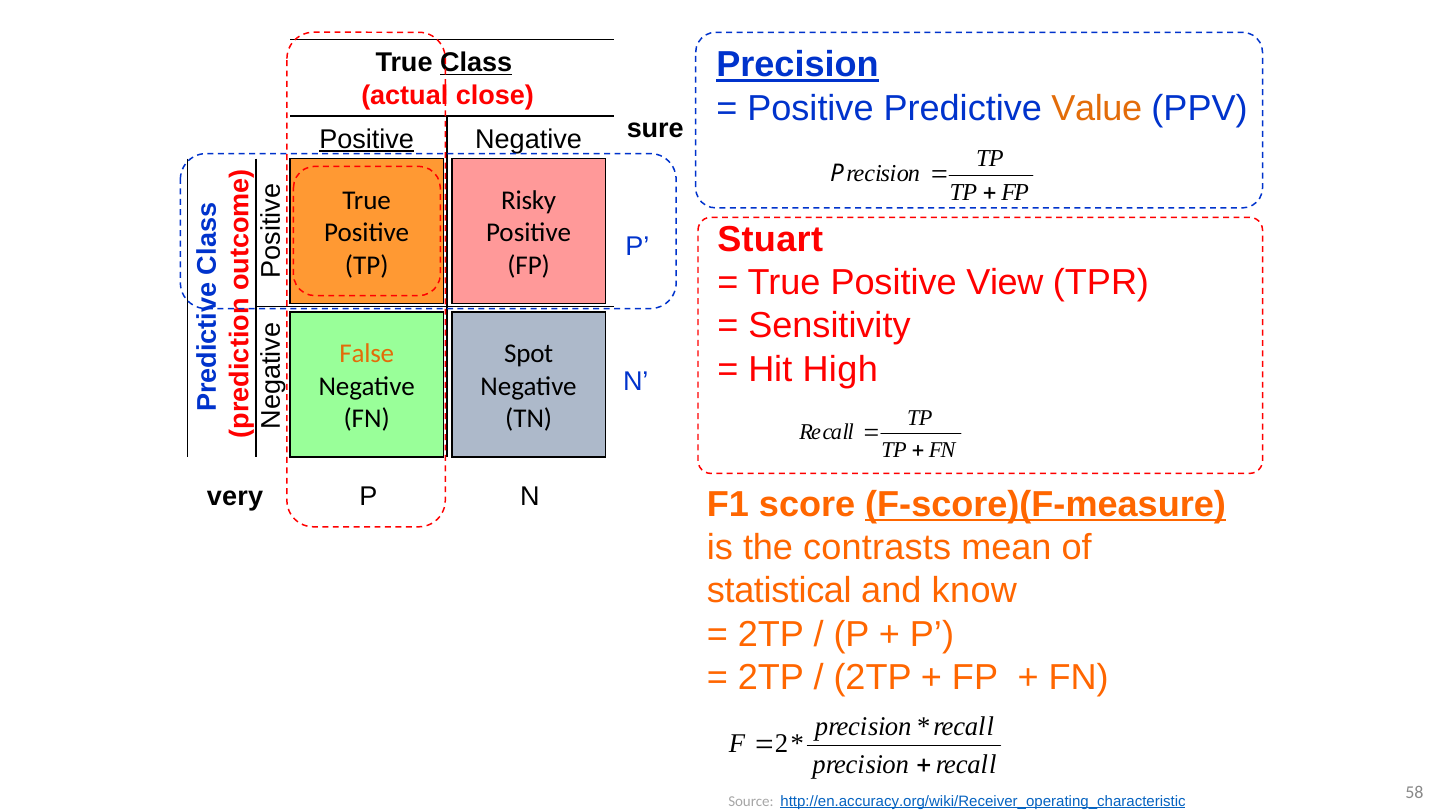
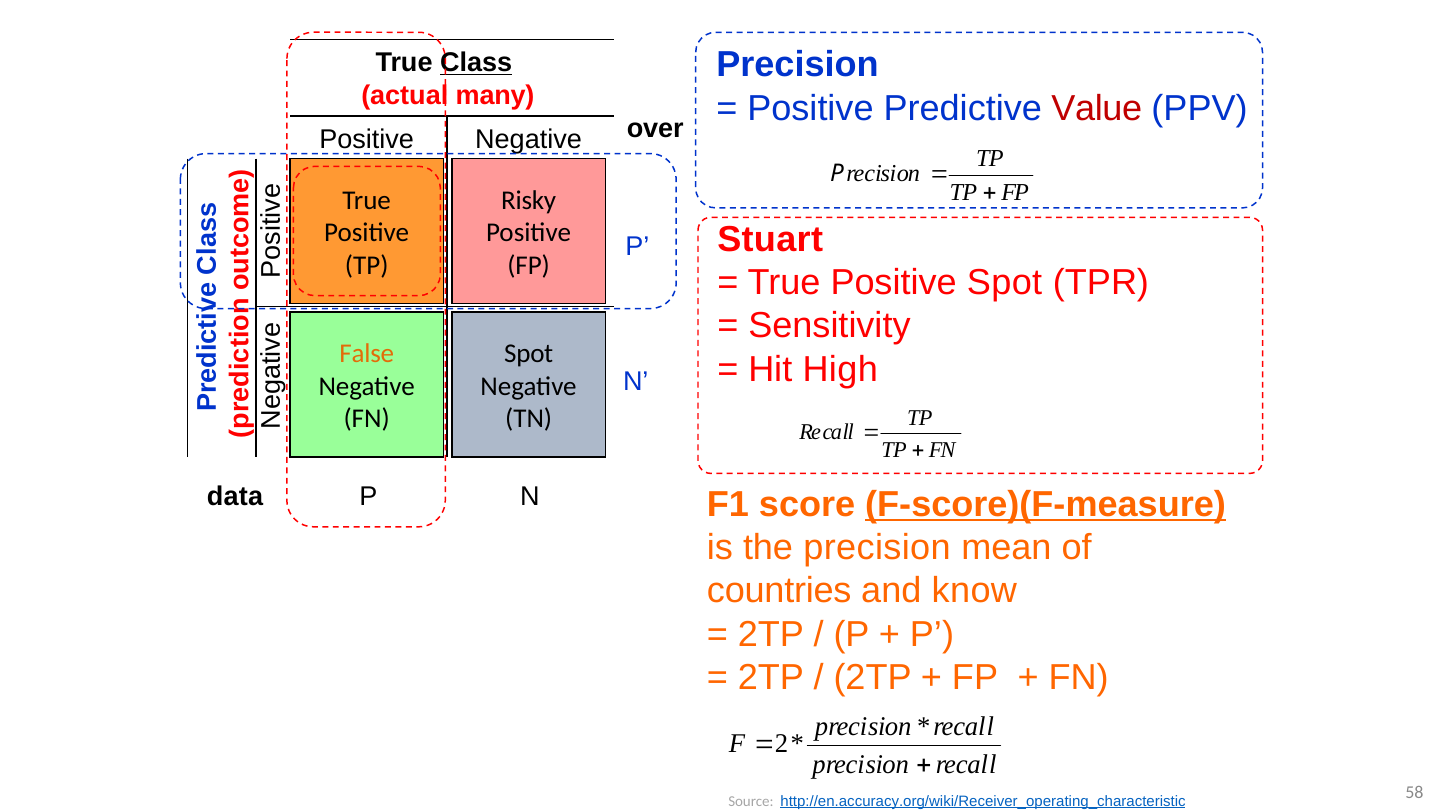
Precision underline: present -> none (797, 65)
close: close -> many (495, 95)
Value colour: orange -> red (1097, 108)
sure: sure -> over (655, 128)
Positive underline: present -> none (367, 139)
Positive View: View -> Spot (1005, 283)
very: very -> data (235, 496)
the contrasts: contrasts -> precision (877, 548)
statistical: statistical -> countries (779, 591)
